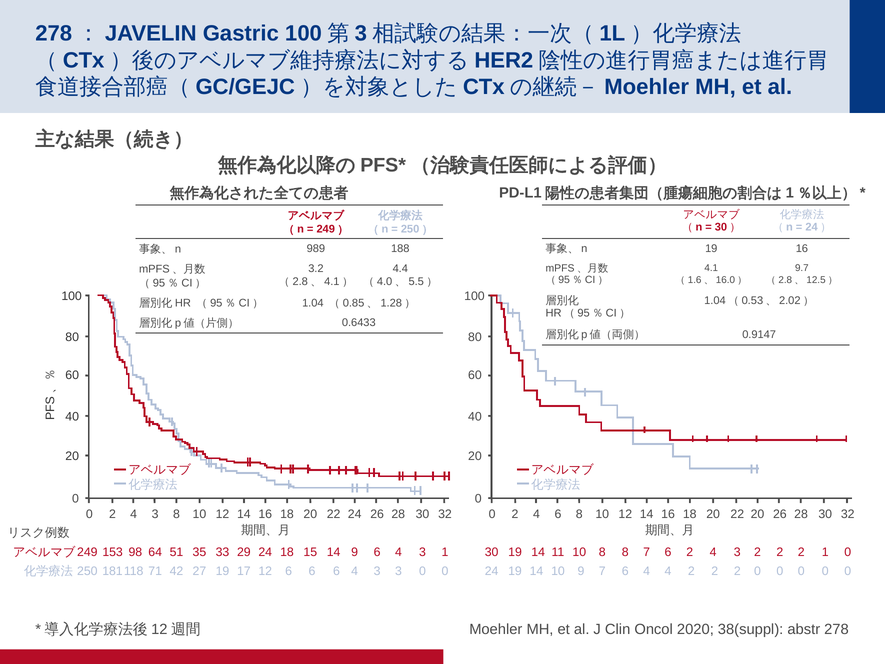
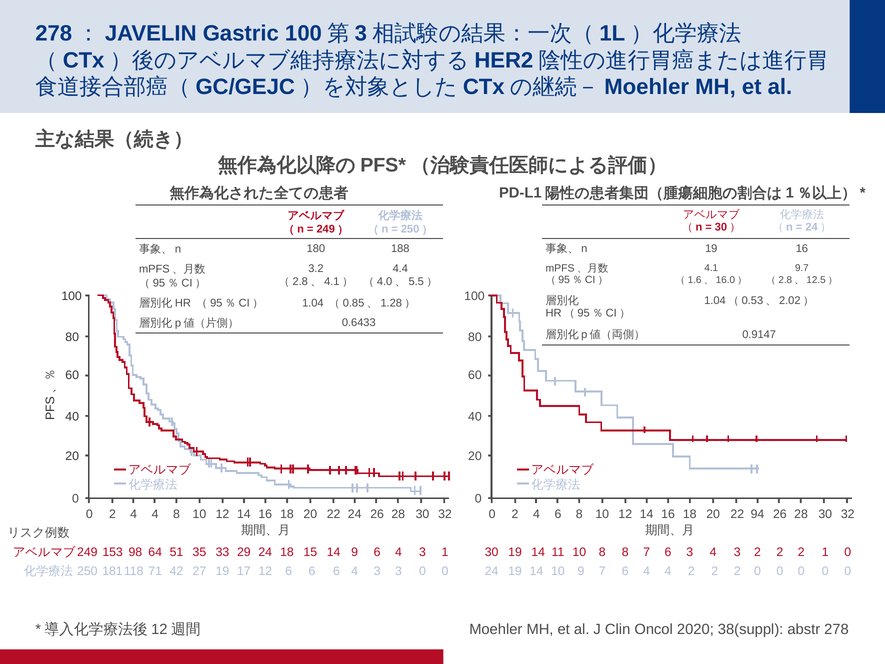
989: 989 -> 180 (316, 248)
0 2 4 3: 3 -> 4 (155, 514)
22 20: 20 -> 94 (757, 514)
6 2: 2 -> 3 (690, 552)
